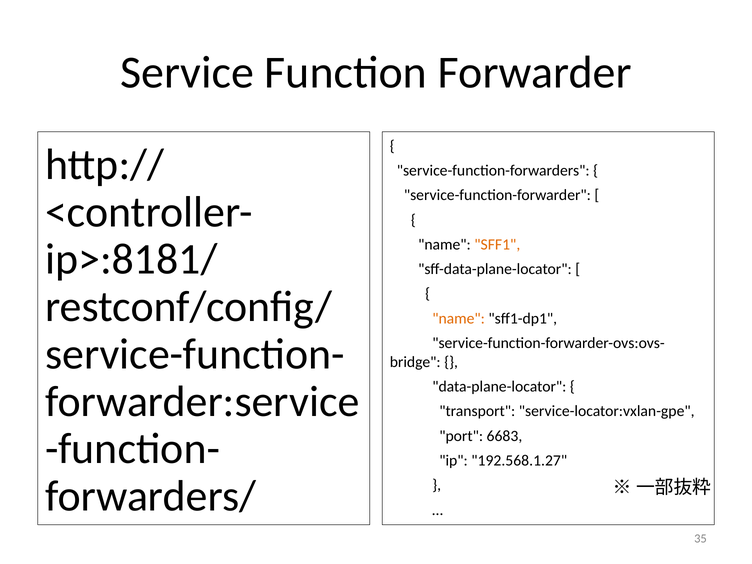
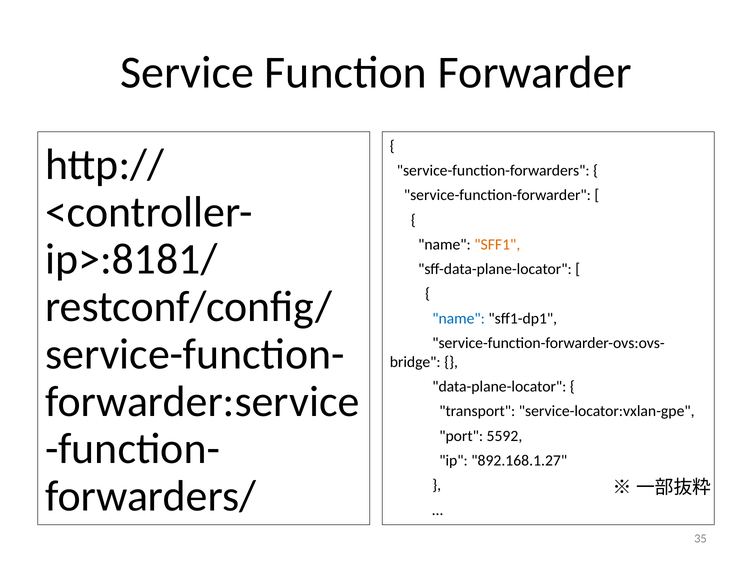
name colour: orange -> blue (459, 318)
6683: 6683 -> 5592 (504, 436)
192.568.1.27: 192.568.1.27 -> 892.168.1.27 (519, 461)
